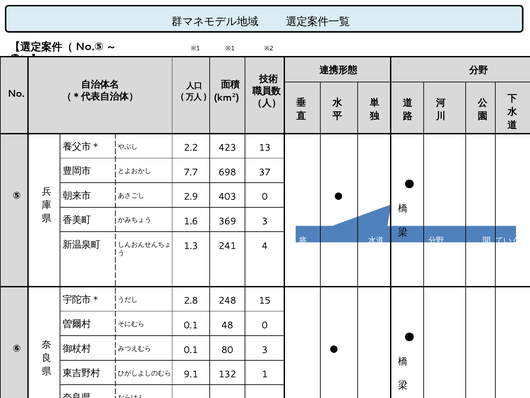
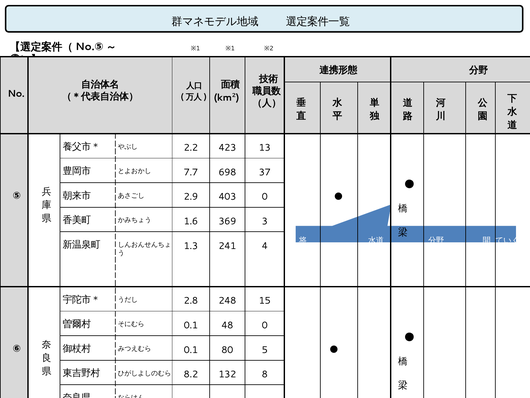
80 3: 3 -> 5 (265, 349)
9.1: 9.1 -> 8.2 (191, 374)
1: 1 -> 8 (265, 374)
